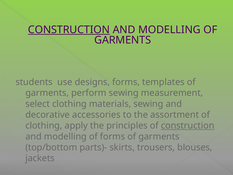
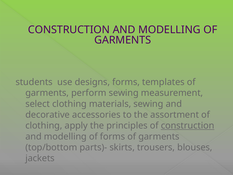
CONSTRUCTION underline: present -> none (69, 30)
